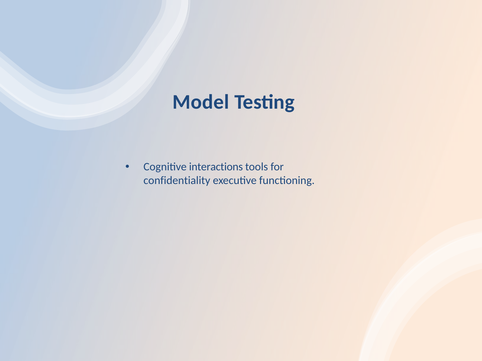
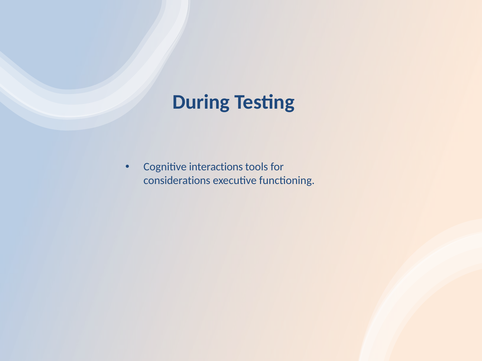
Model: Model -> During (201, 102)
confidentiality: confidentiality -> considerations (177, 181)
